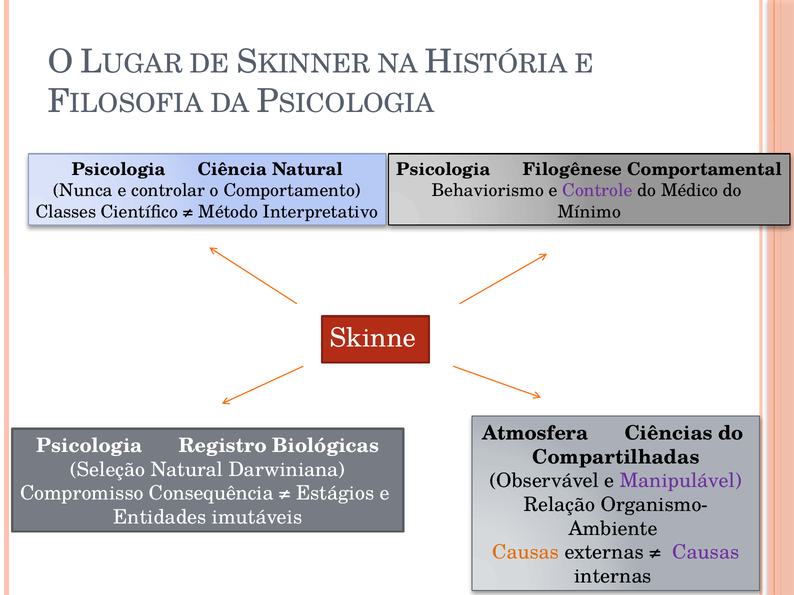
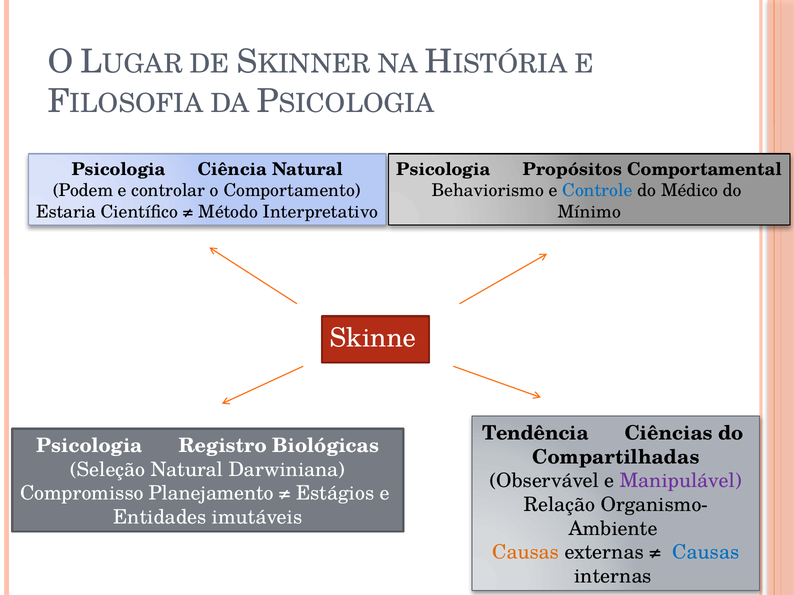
Filogênese: Filogênese -> Propósitos (572, 170)
Nunca: Nunca -> Podem (83, 191)
Controle colour: purple -> blue (597, 191)
Classes: Classes -> Estaria (66, 212)
Atmosfera: Atmosfera -> Tendência (535, 434)
Consequência: Consequência -> Planejamento (211, 494)
Causas colour: purple -> blue (706, 553)
